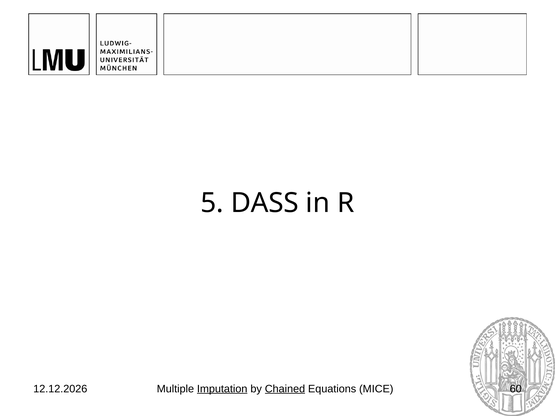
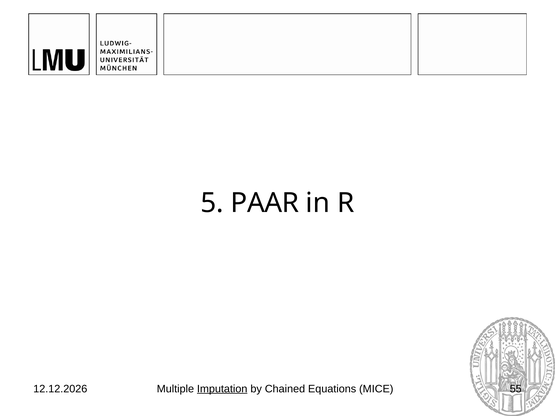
DASS: DASS -> PAAR (265, 203)
Chained underline: present -> none (285, 389)
60: 60 -> 55 (516, 389)
